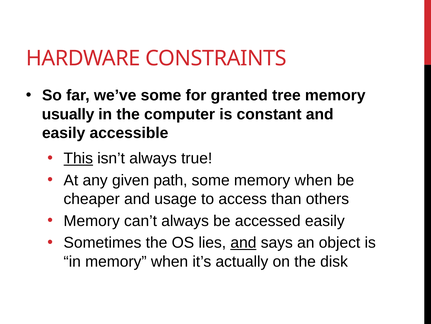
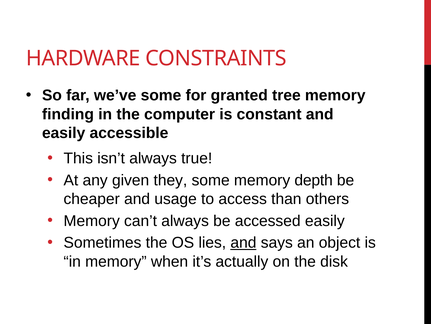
usually: usually -> finding (68, 114)
This underline: present -> none (78, 158)
path: path -> they (170, 180)
some memory when: when -> depth (314, 180)
